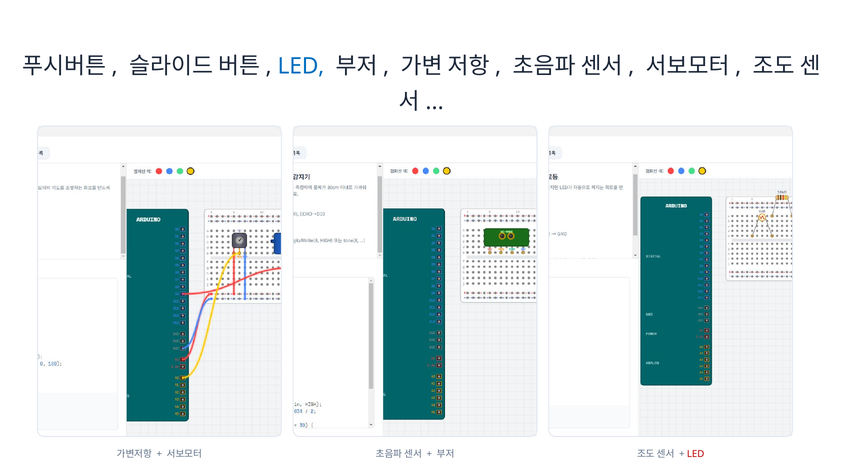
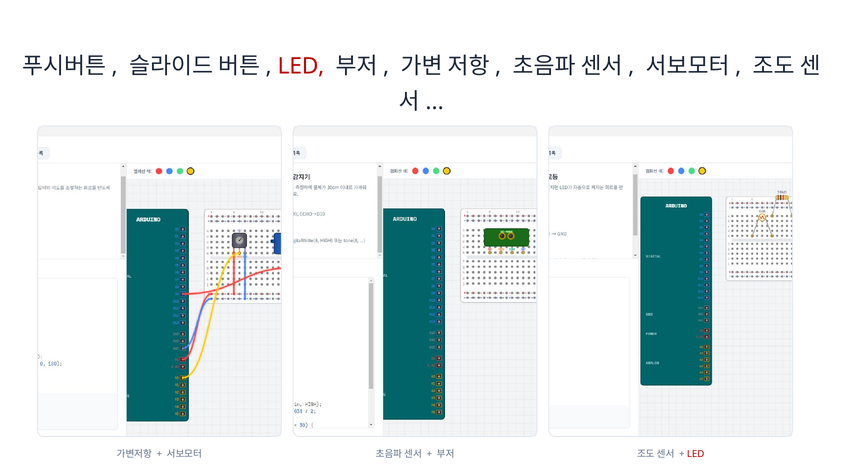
LED colour: blue -> red (301, 66)
